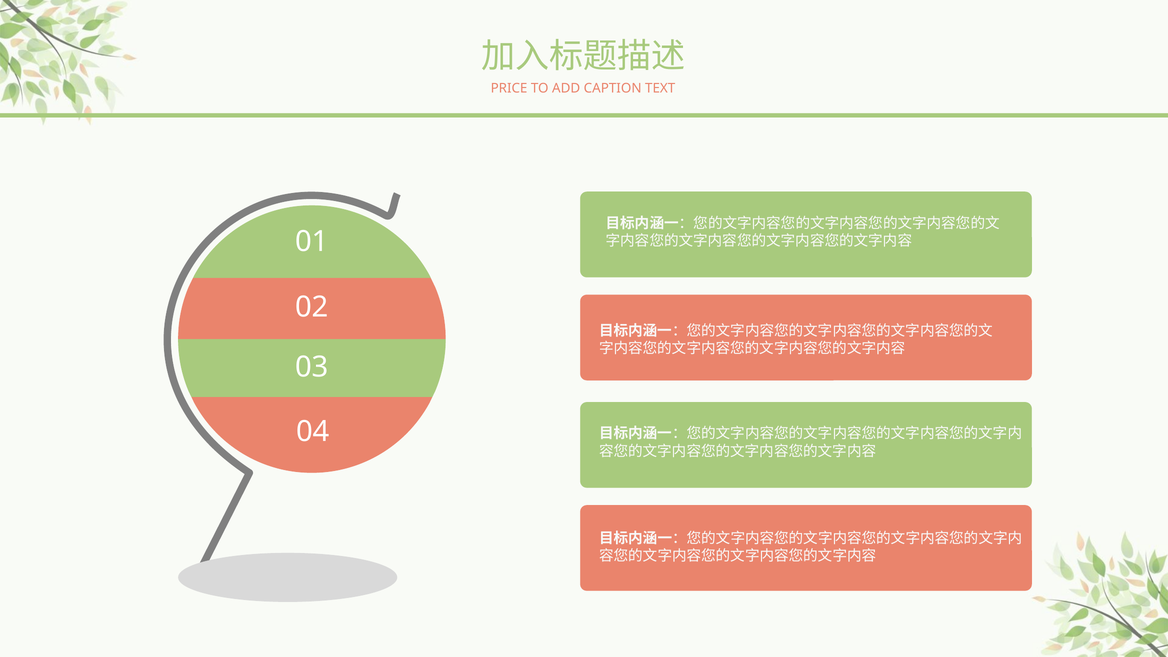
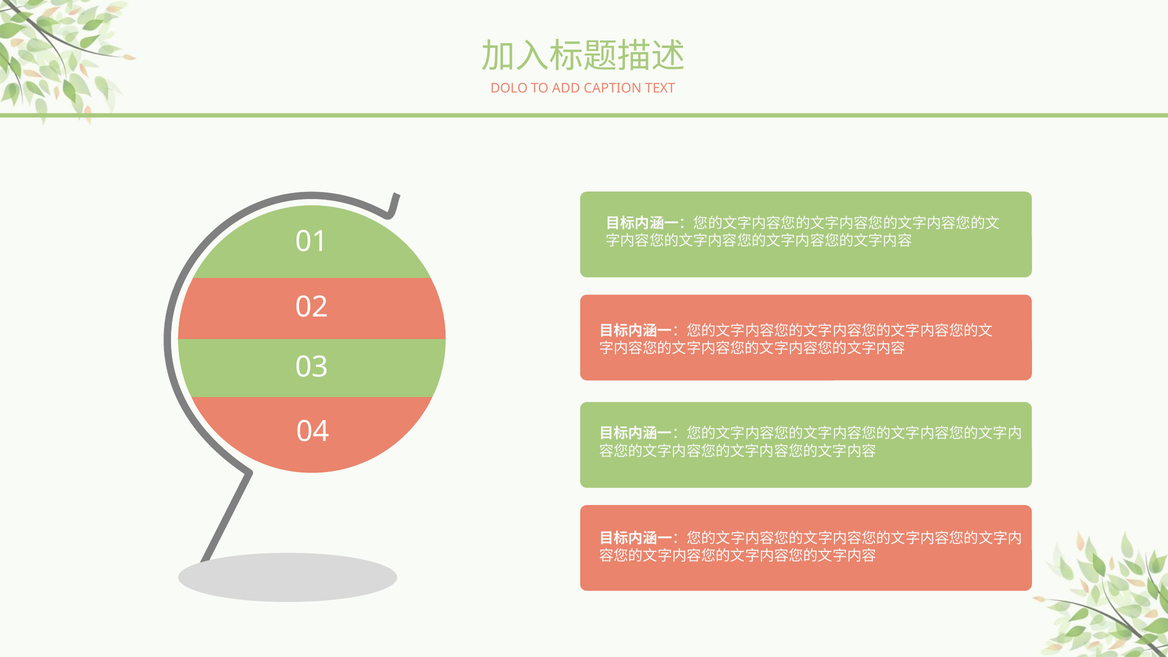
PRICE: PRICE -> DOLO (509, 88)
